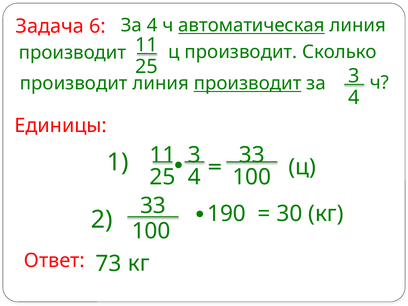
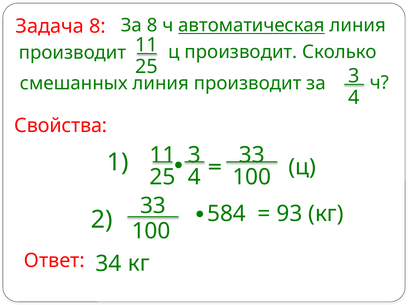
Задача 6: 6 -> 8 (97, 26)
За 4: 4 -> 8 (152, 25)
производит: производит -> смешанных (74, 83)
производит underline: present -> none (248, 83)
Единицы: Единицы -> Свойства (61, 126)
190: 190 -> 584 (227, 214)
30: 30 -> 93 (289, 214)
73: 73 -> 34 (109, 264)
